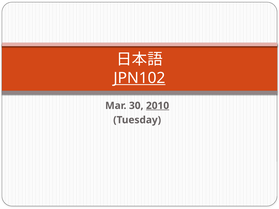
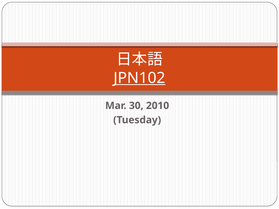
2010 underline: present -> none (158, 106)
